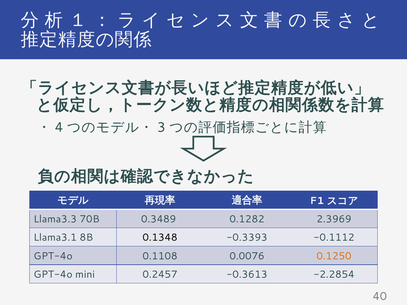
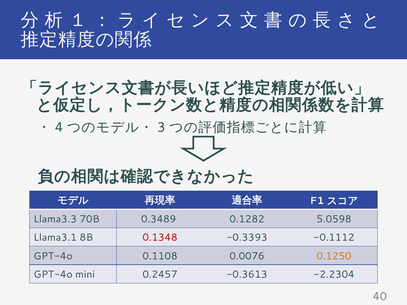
2.3969: 2.3969 -> 5.0598 (334, 219)
0.1348 colour: black -> red (160, 238)
-2.2854: -2.2854 -> -2.2304 (334, 275)
